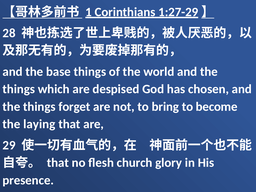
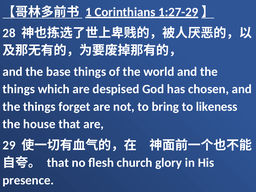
become: become -> likeness (217, 107)
laying: laying -> house (39, 124)
